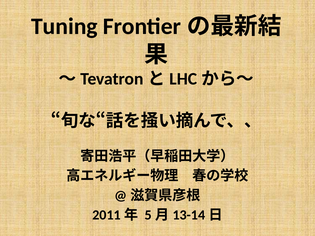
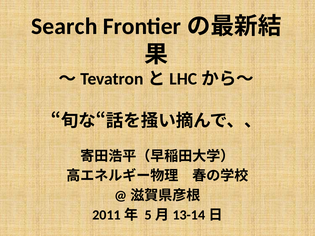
Tuning: Tuning -> Search (64, 26)
